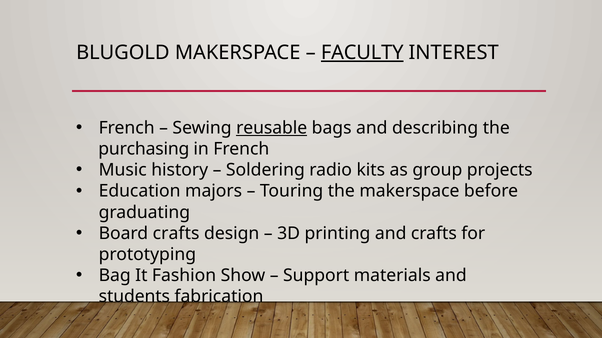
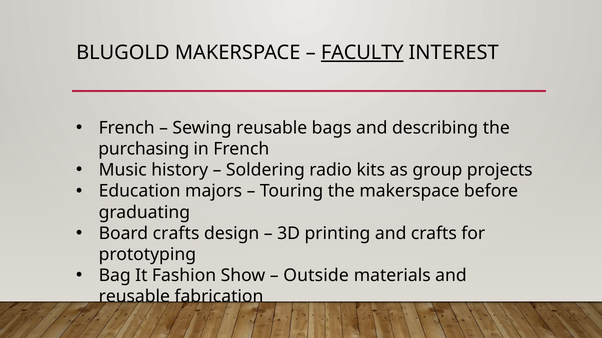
reusable underline: present -> none (272, 128)
Support: Support -> Outside (316, 276)
students: students -> reusable (134, 297)
